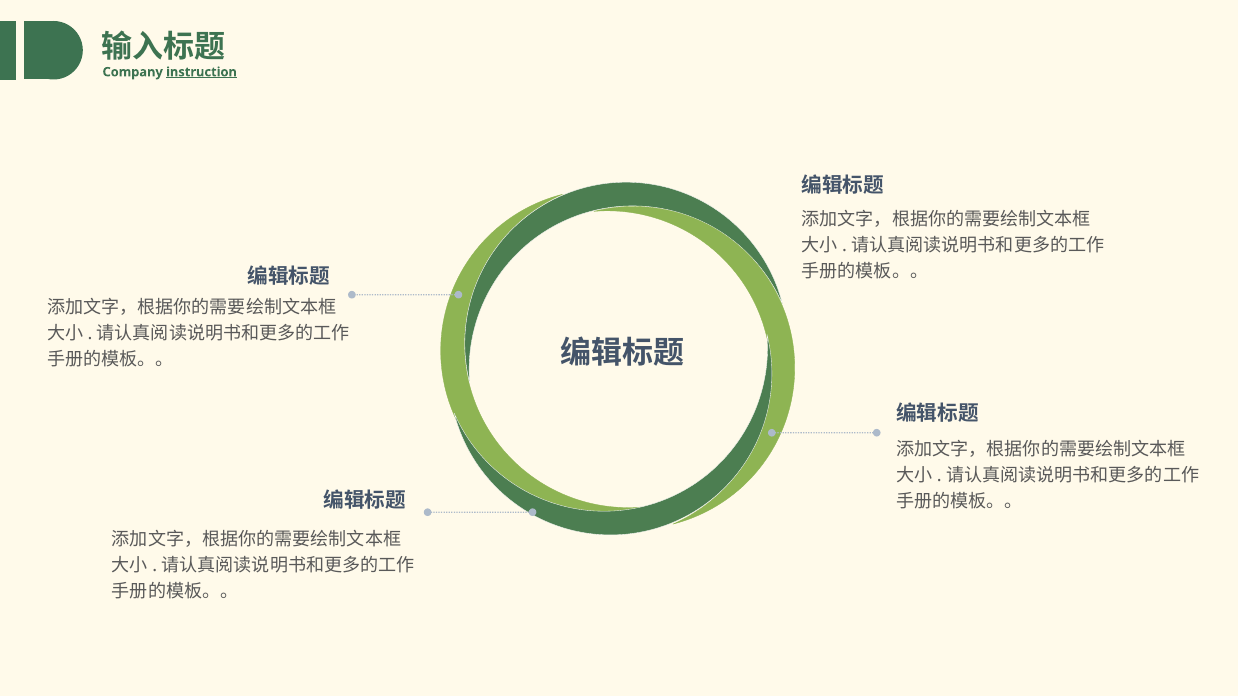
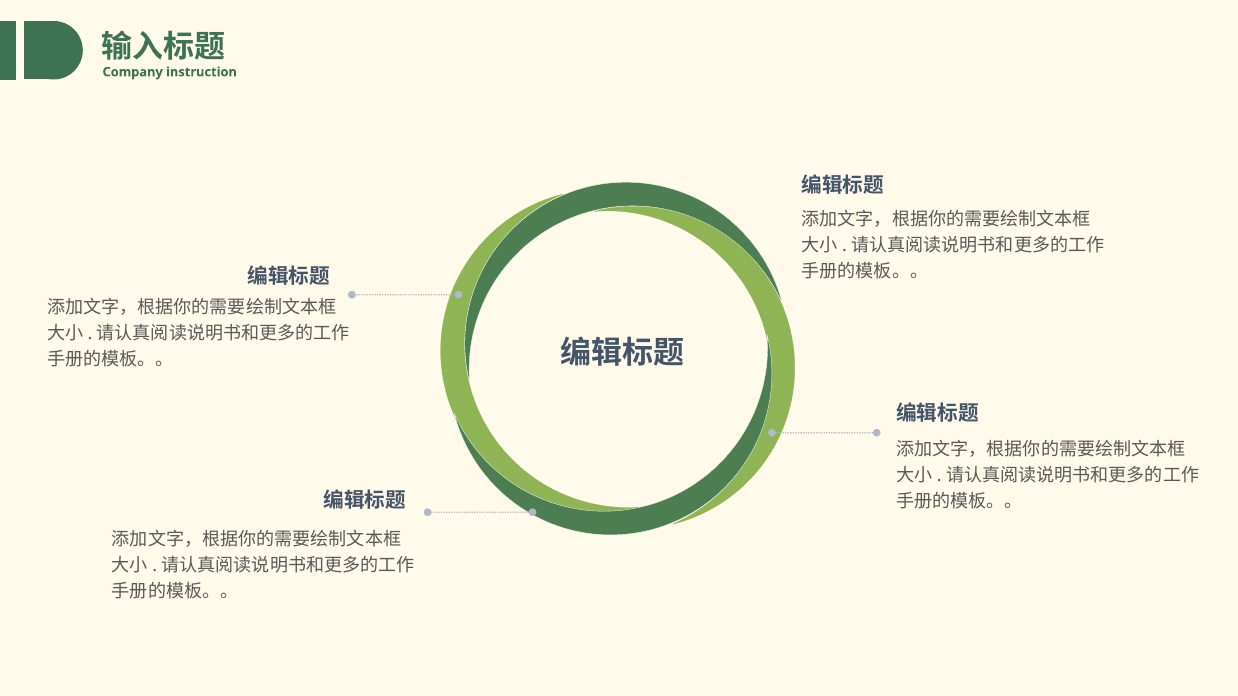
instruction underline: present -> none (201, 72)
